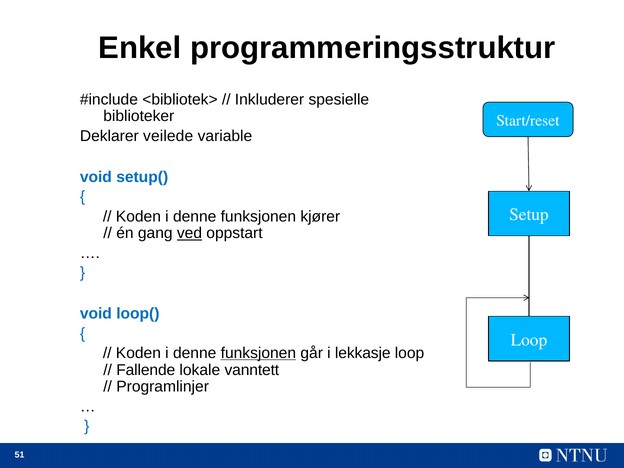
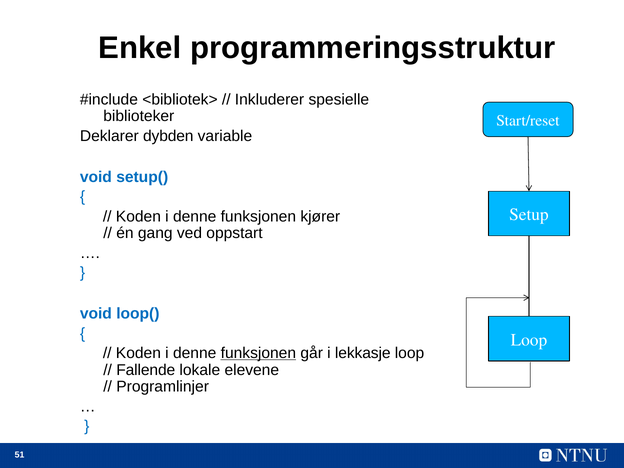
veilede: veilede -> dybden (168, 136)
ved underline: present -> none (189, 233)
vanntett: vanntett -> elevene (252, 370)
